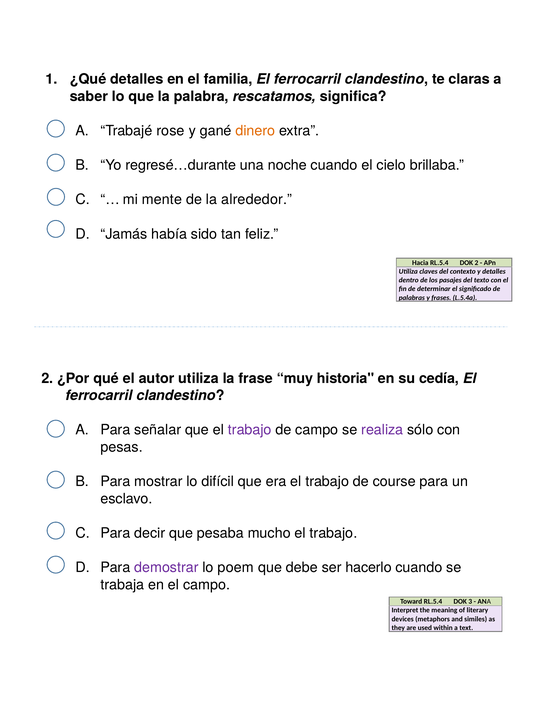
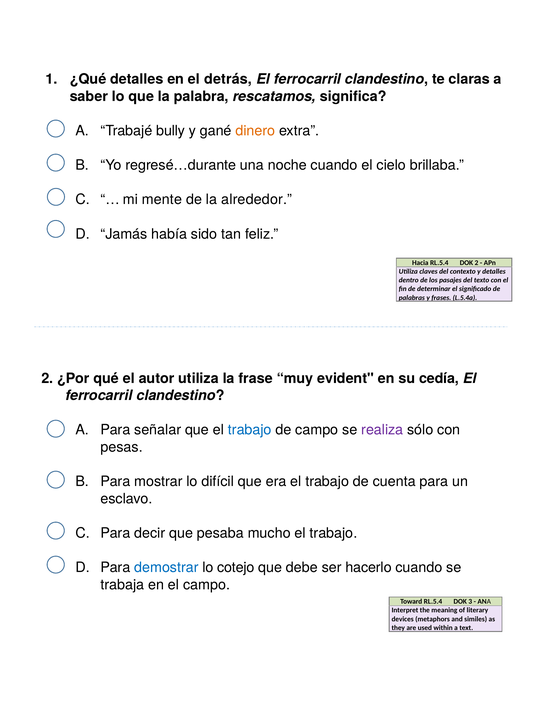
familia: familia -> detrás (228, 79)
rose: rose -> bully (171, 131)
historia: historia -> evident (346, 378)
trabajo colour: purple -> blue (250, 429)
course: course -> cuenta (394, 481)
demostrar colour: purple -> blue (166, 567)
poem: poem -> cotejo (236, 567)
